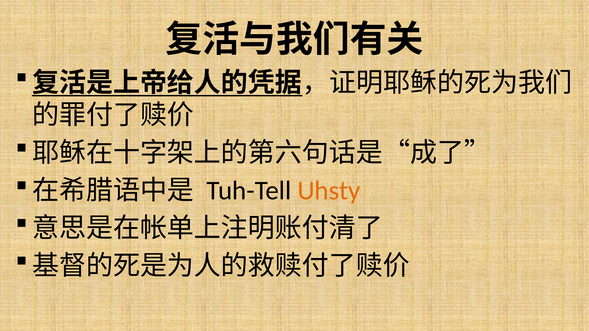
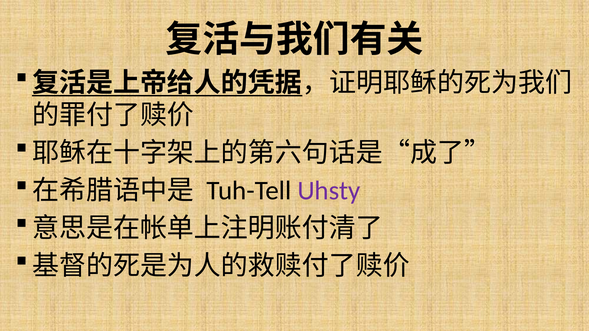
Uhsty colour: orange -> purple (329, 191)
